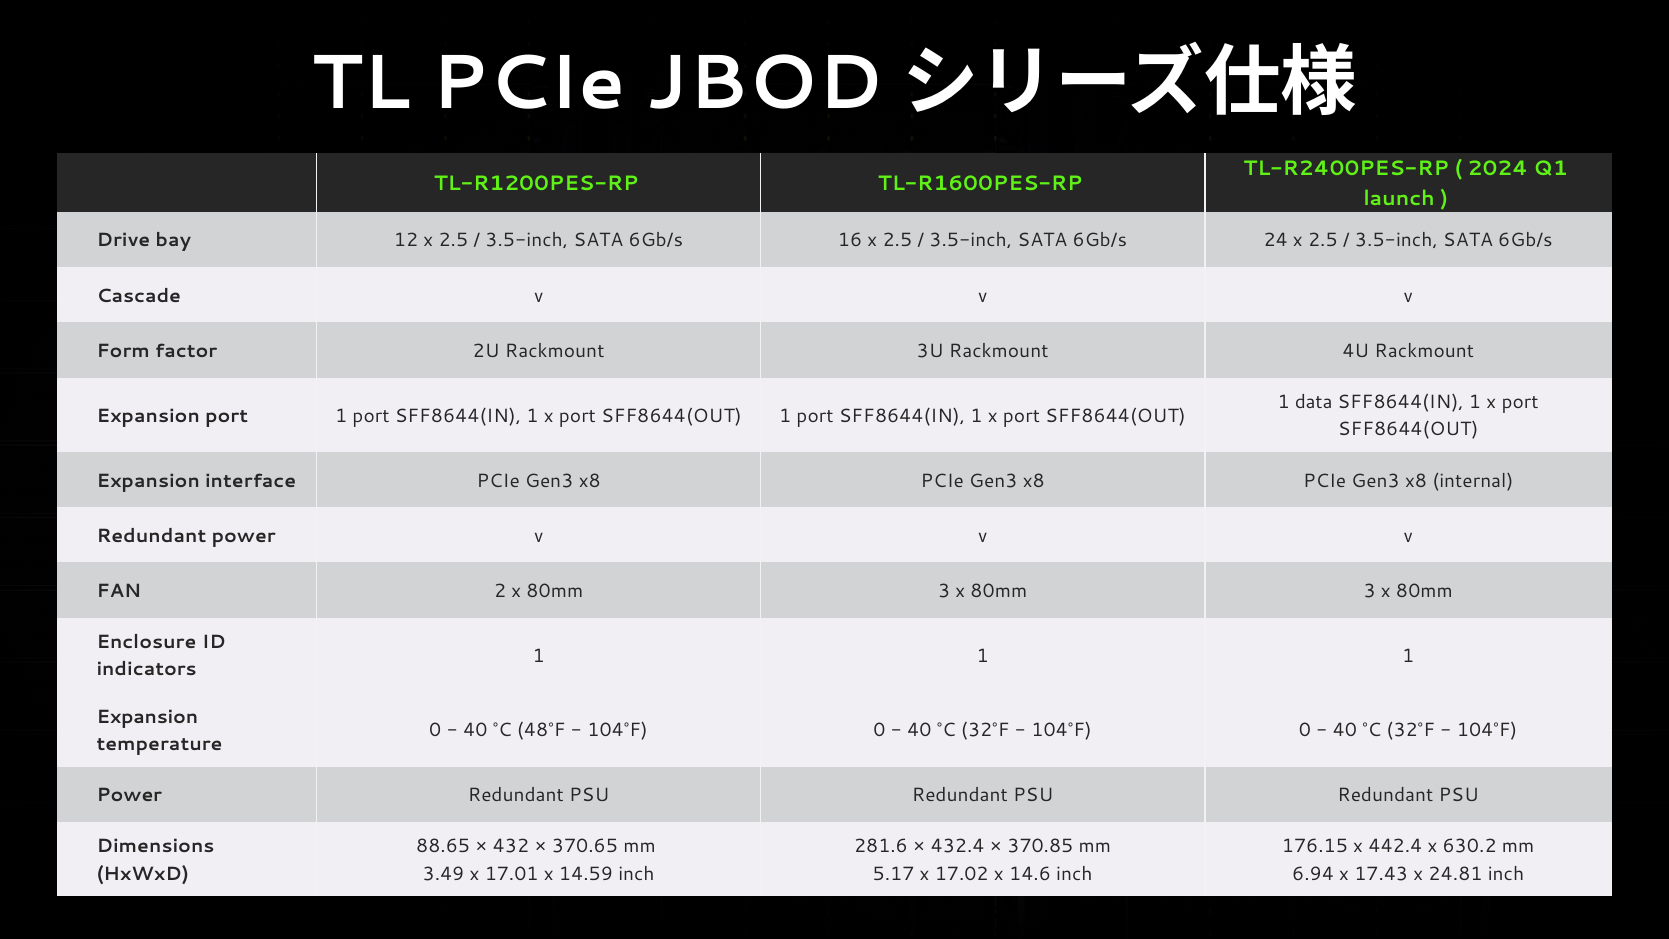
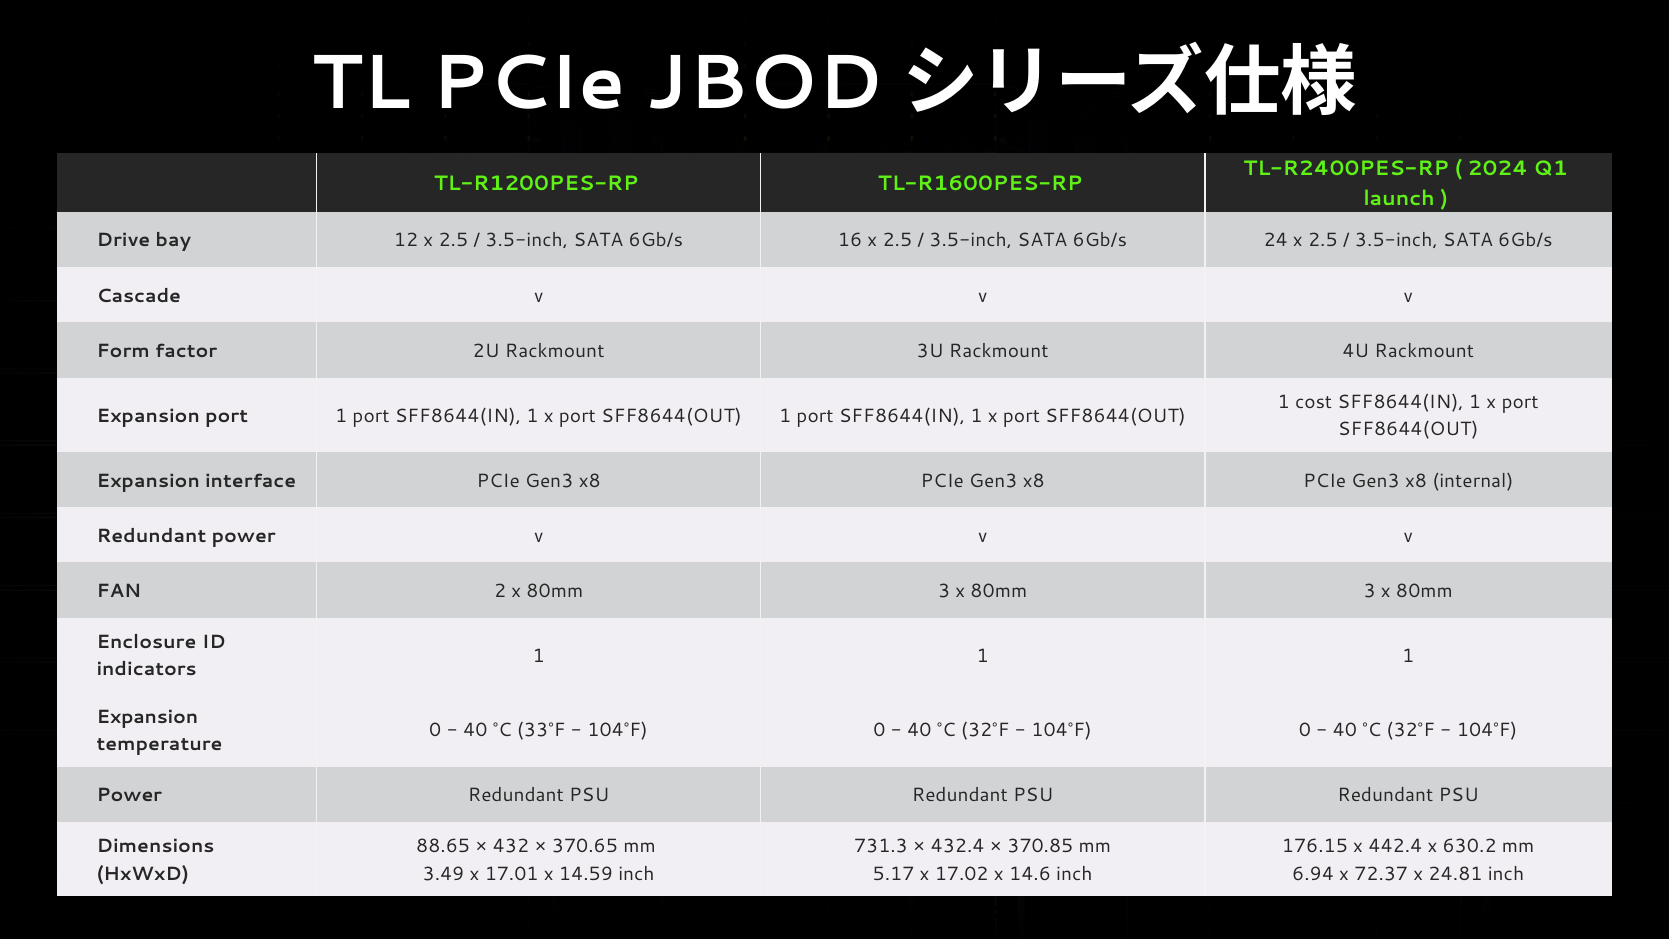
data: data -> cost (1314, 402)
48°F: 48°F -> 33°F (541, 730)
281.6: 281.6 -> 731.3 (881, 846)
17.43: 17.43 -> 72.37 (1381, 874)
